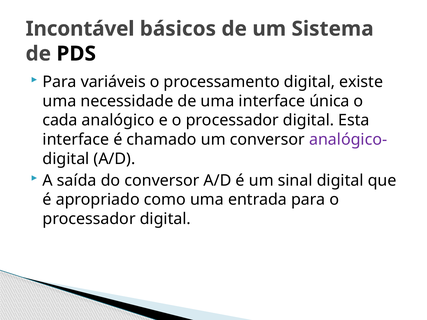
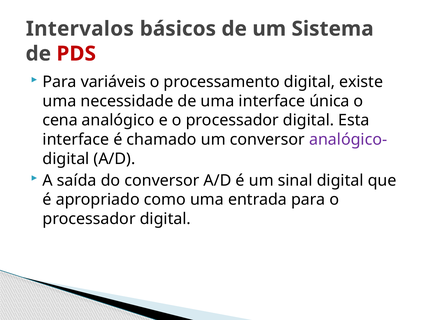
Incontável: Incontável -> Intervalos (80, 29)
PDS colour: black -> red (76, 54)
cada: cada -> cena (60, 120)
